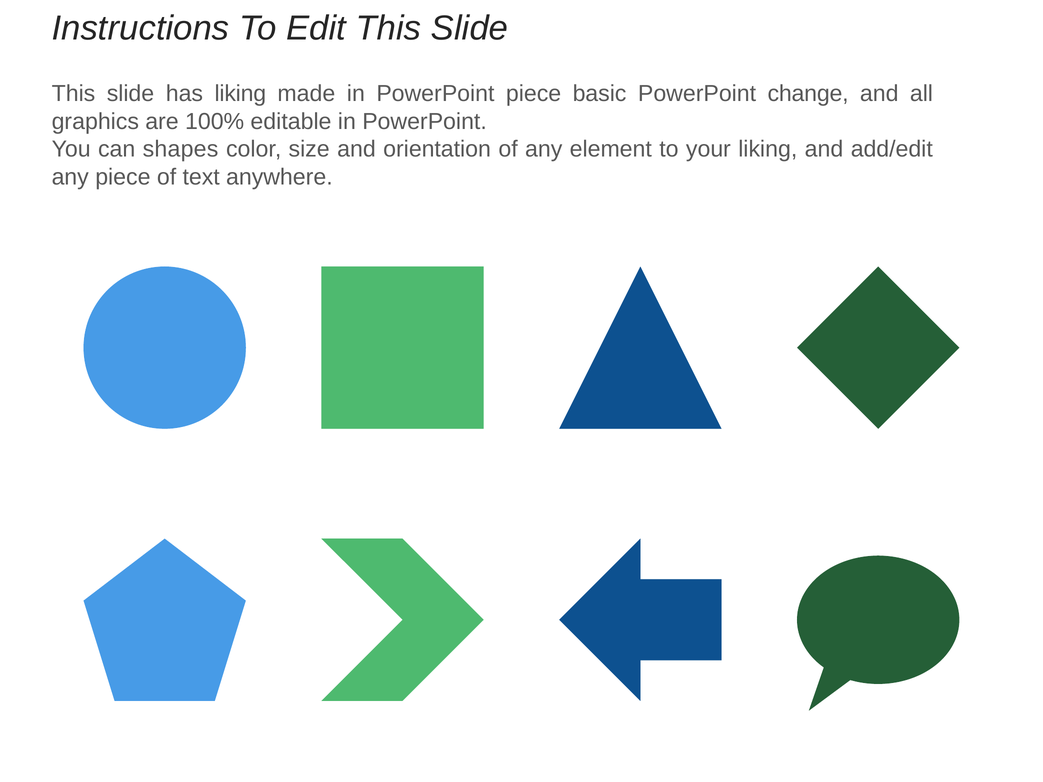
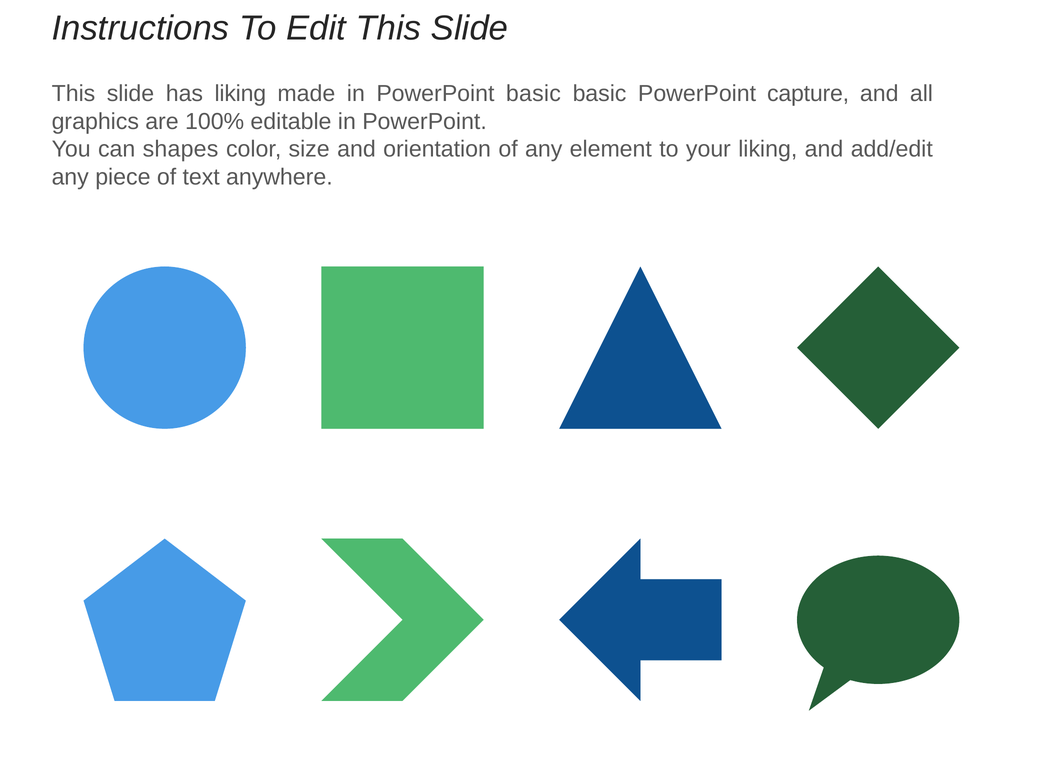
PowerPoint piece: piece -> basic (533, 94)
change: change -> capture (808, 94)
